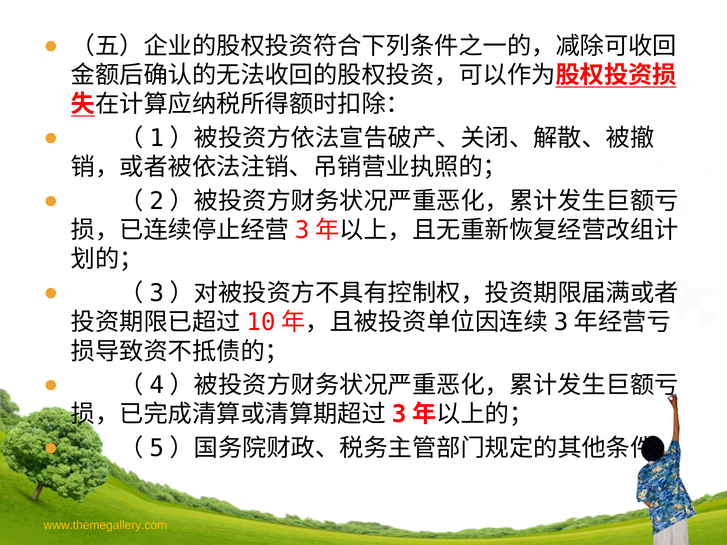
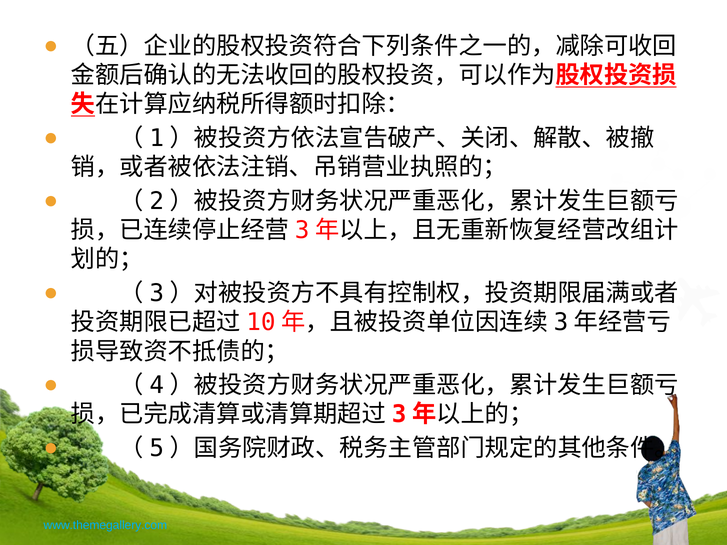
www.themegallery.com colour: yellow -> light blue (105, 525)
